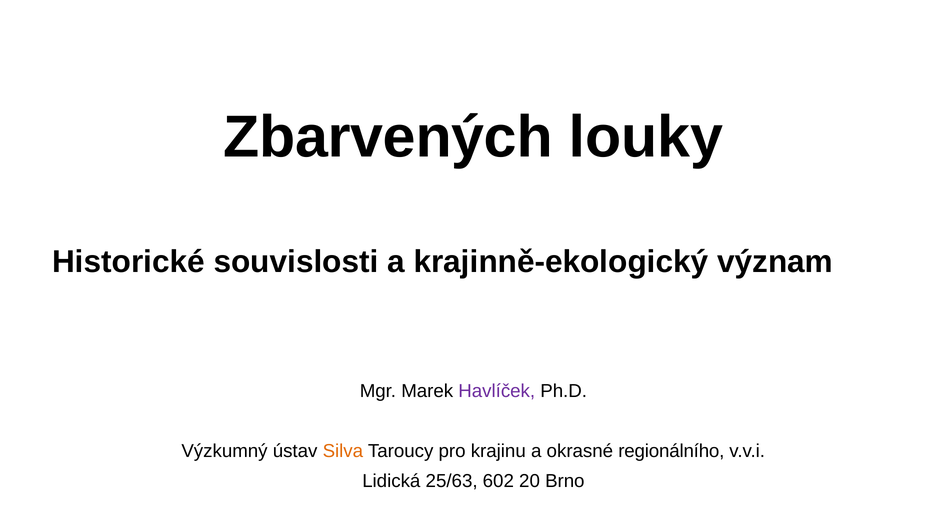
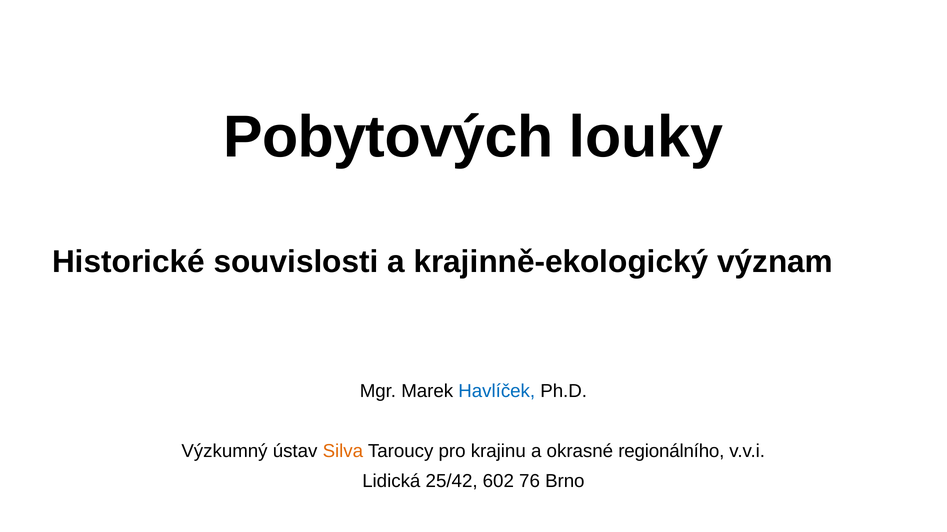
Zbarvených: Zbarvených -> Pobytových (388, 137)
Havlíček colour: purple -> blue (497, 391)
25/63: 25/63 -> 25/42 (452, 482)
20: 20 -> 76 (530, 482)
